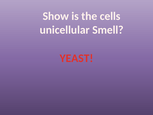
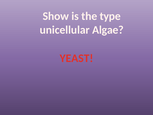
cells: cells -> type (110, 16)
Smell: Smell -> Algae (108, 30)
